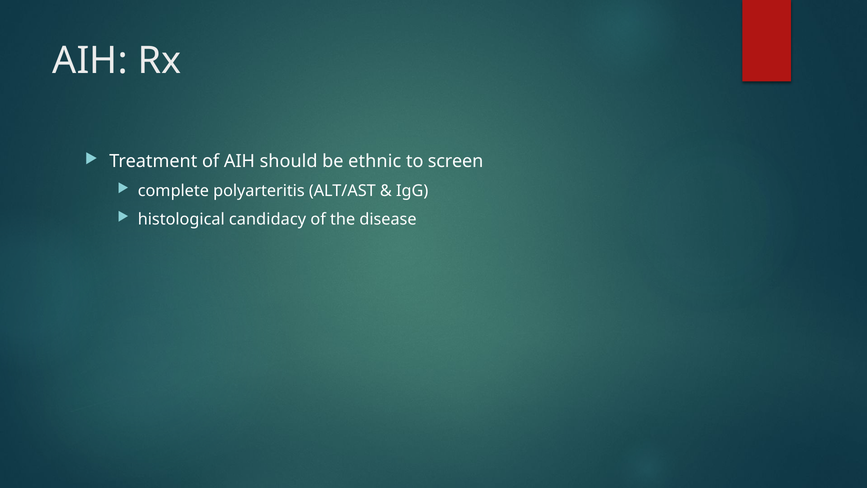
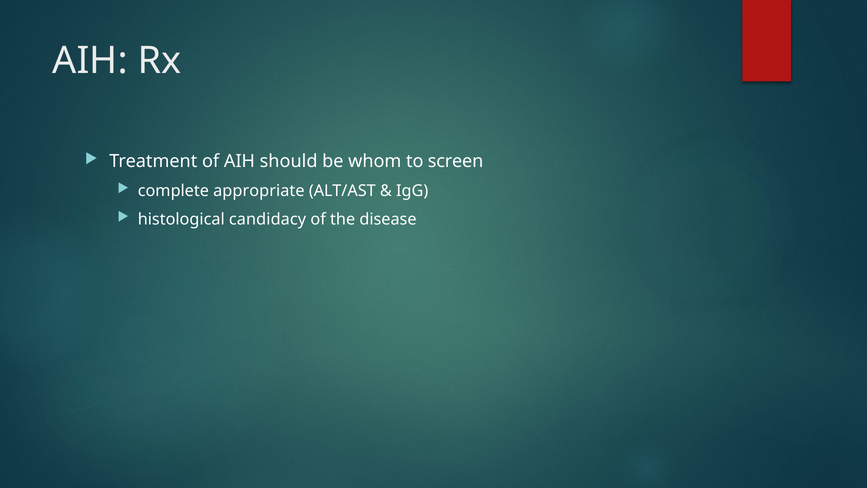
ethnic: ethnic -> whom (375, 161)
polyarteritis: polyarteritis -> appropriate (259, 191)
